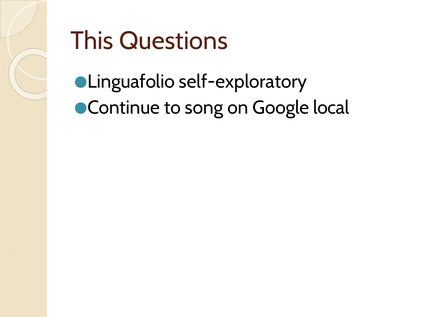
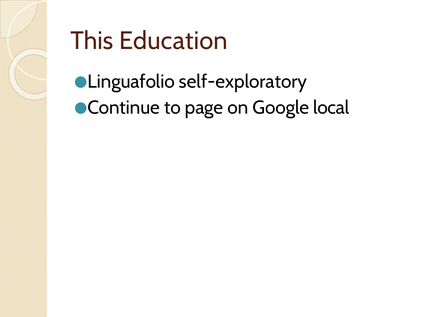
Questions: Questions -> Education (173, 41)
song: song -> page (204, 108)
